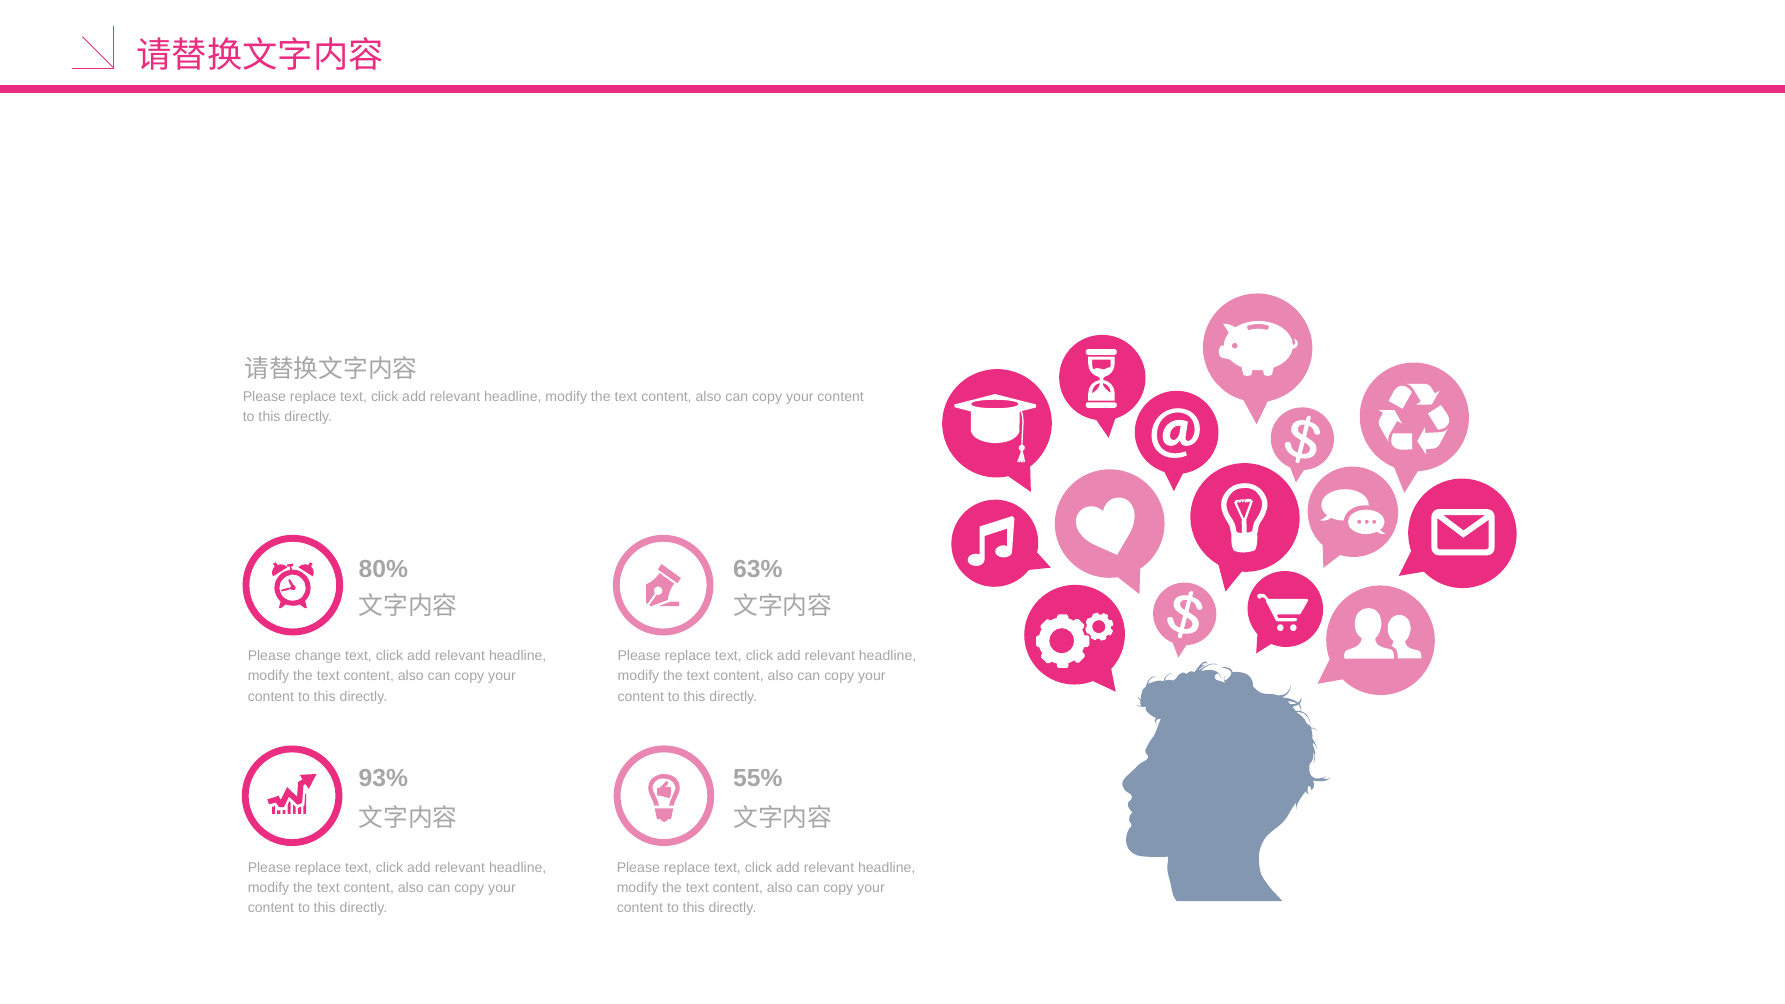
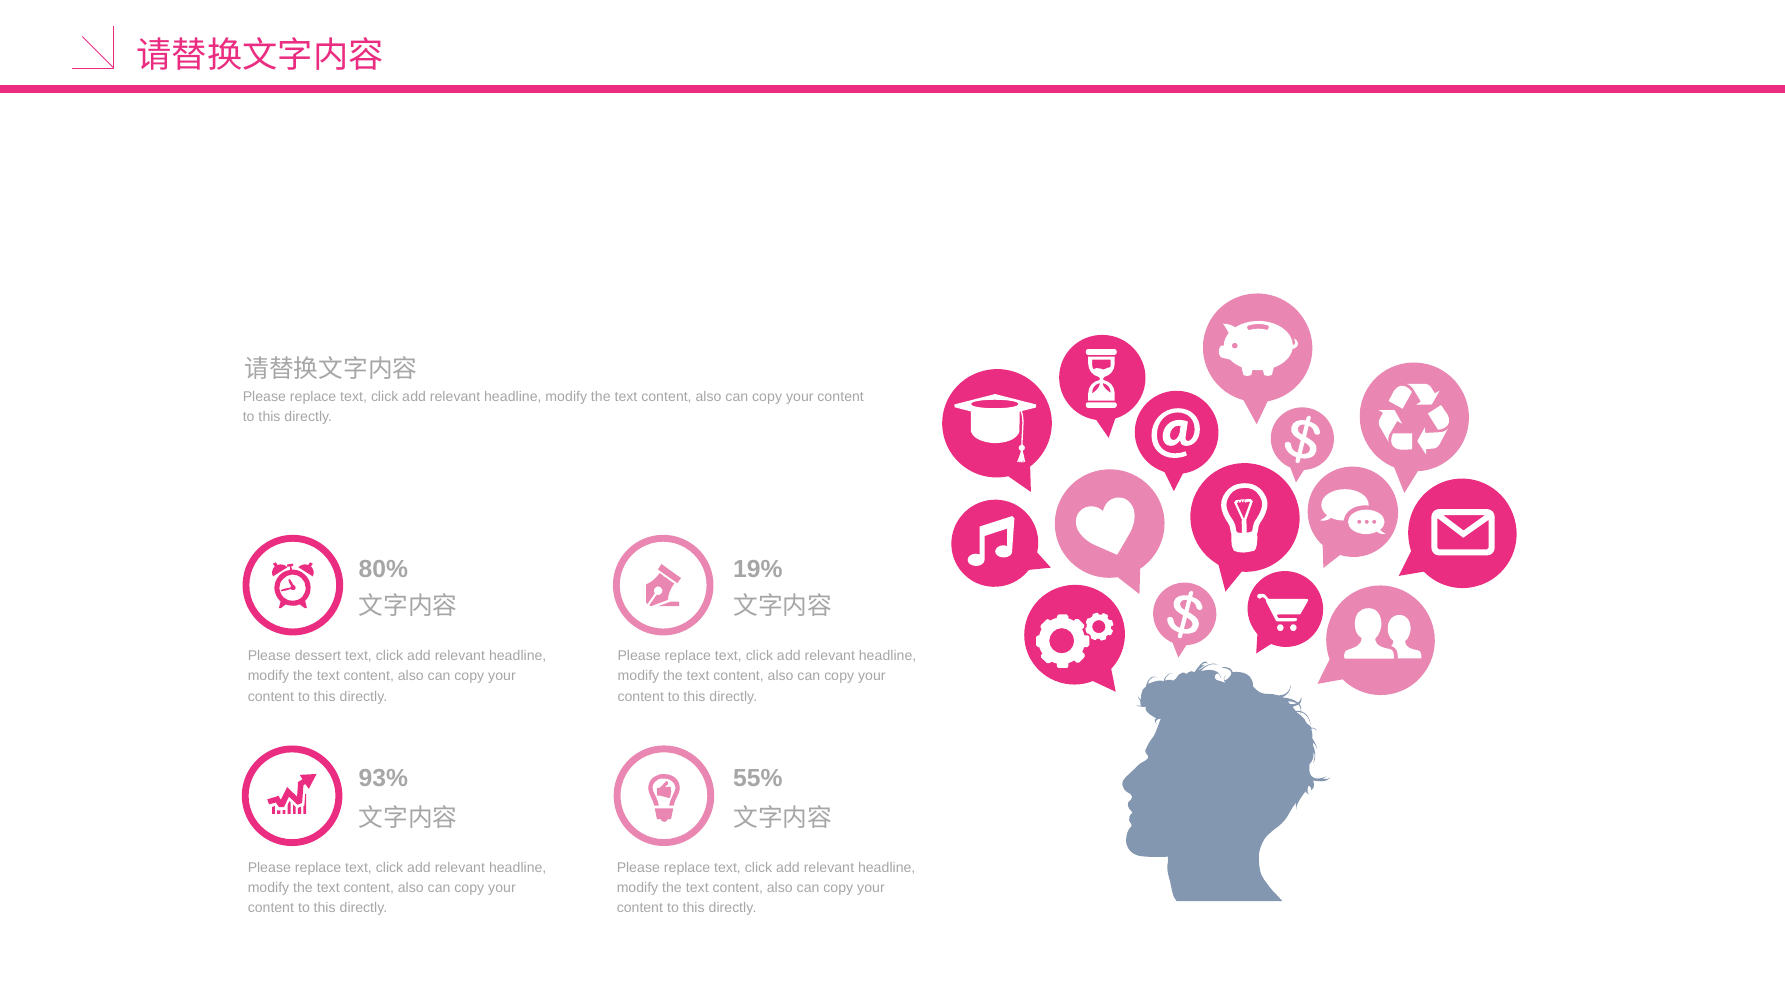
63%: 63% -> 19% (758, 569)
change: change -> dessert (318, 656)
